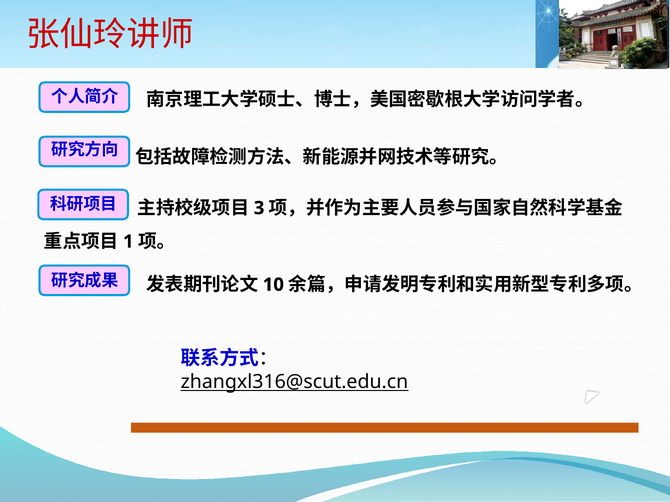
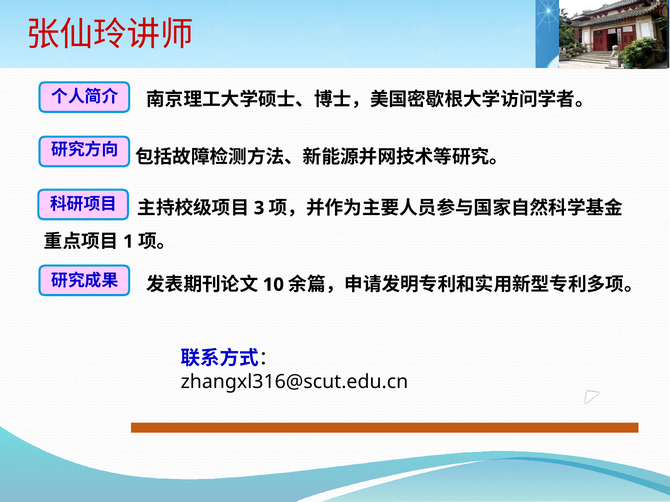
zhangxl316@scut.edu.cn underline: present -> none (294, 382)
